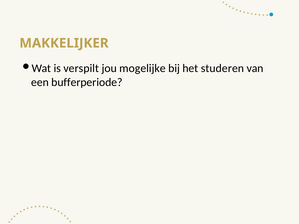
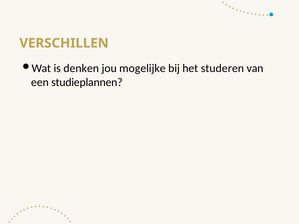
MAKKELIJKER: MAKKELIJKER -> VERSCHILLEN (64, 43)
verspilt: verspilt -> denken (81, 68)
bufferperiode: bufferperiode -> studieplannen (87, 82)
